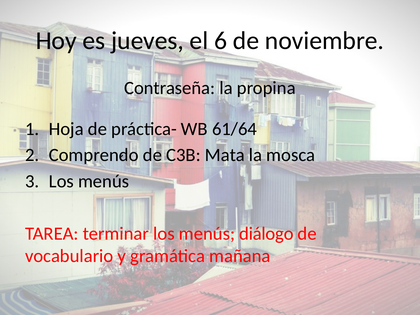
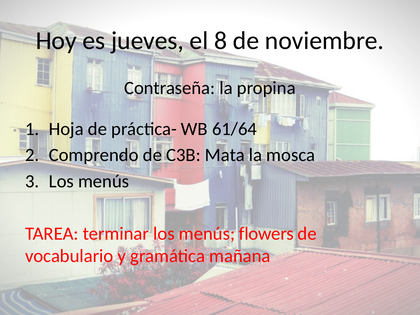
6: 6 -> 8 (221, 41)
diálogo: diálogo -> flowers (266, 234)
